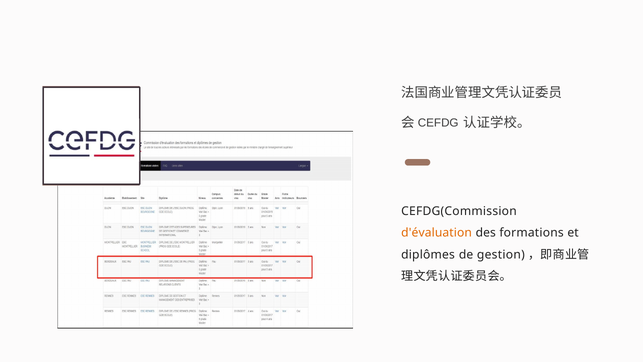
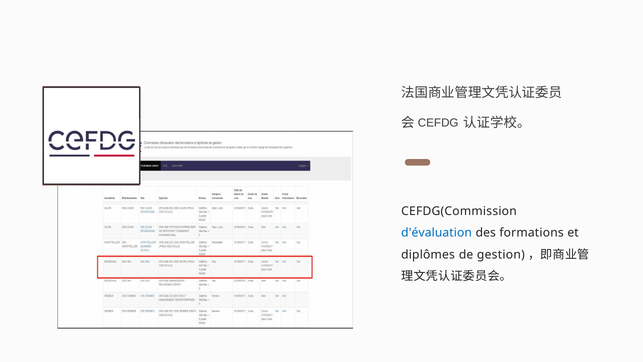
d'évaluation colour: orange -> blue (437, 233)
